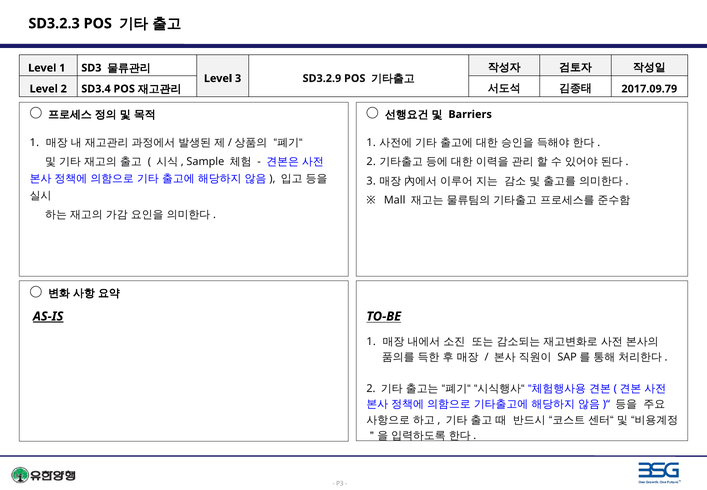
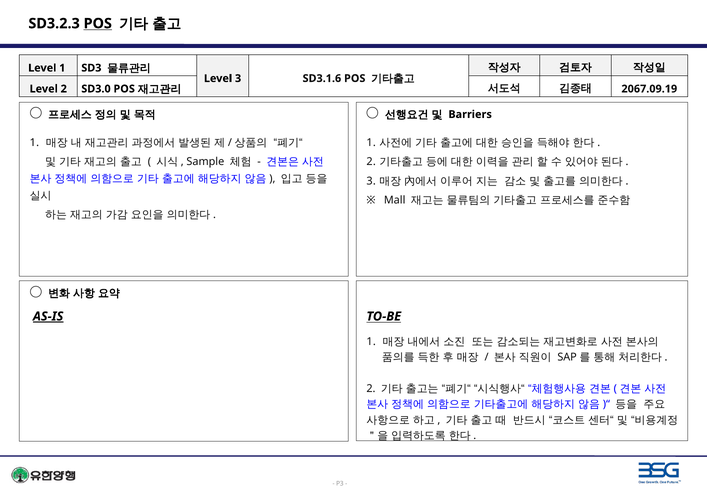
POS underline: none -> present (98, 23)
SD3.2.9: SD3.2.9 -> SD3.1.6 (322, 78)
SD3.4: SD3.4 -> SD3.0 (96, 89)
2017.09.79: 2017.09.79 -> 2067.09.19 (649, 89)
